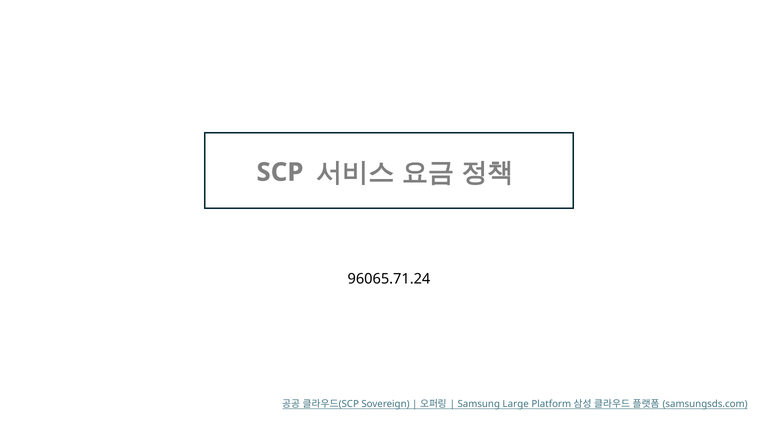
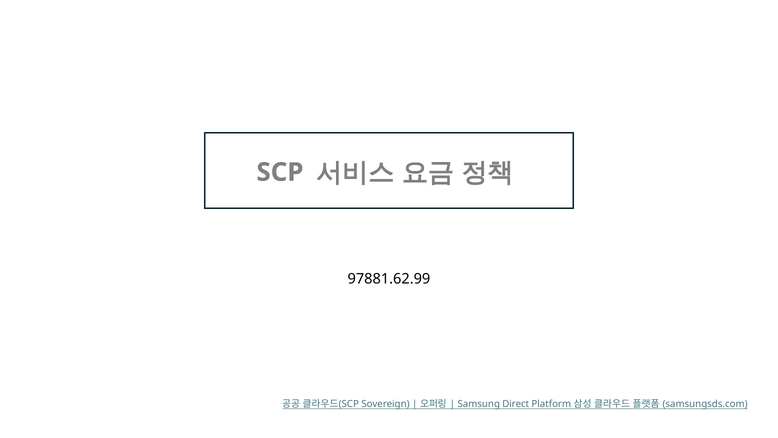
96065.71.24: 96065.71.24 -> 97881.62.99 (389, 279)
Large: Large -> Direct (516, 404)
